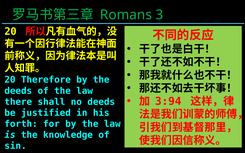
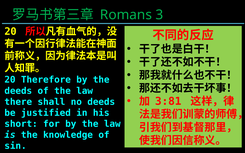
3:94: 3:94 -> 3:81 (168, 101)
forth: forth -> short (21, 124)
